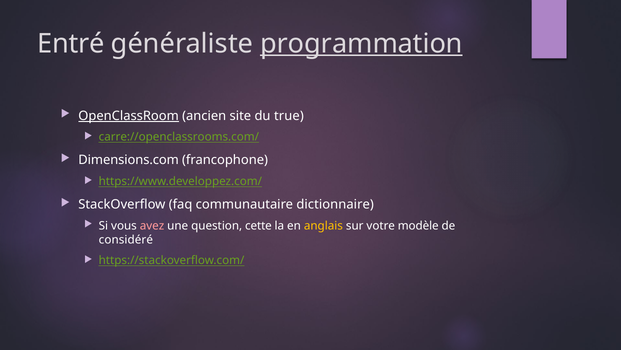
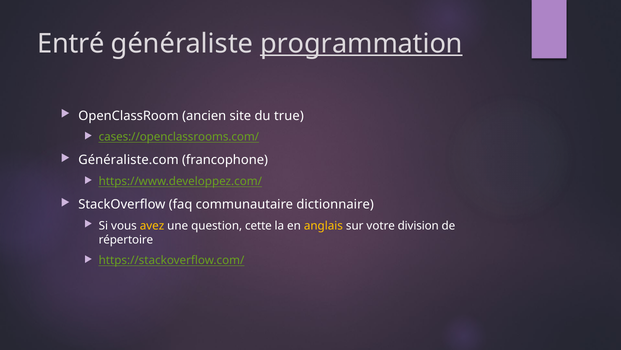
OpenClassRoom underline: present -> none (129, 116)
carre://openclassrooms.com/: carre://openclassrooms.com/ -> cases://openclassrooms.com/ (179, 137)
Dimensions.com: Dimensions.com -> Généraliste.com (128, 160)
avez colour: pink -> yellow (152, 225)
modèle: modèle -> division (418, 225)
considéré: considéré -> répertoire (126, 239)
